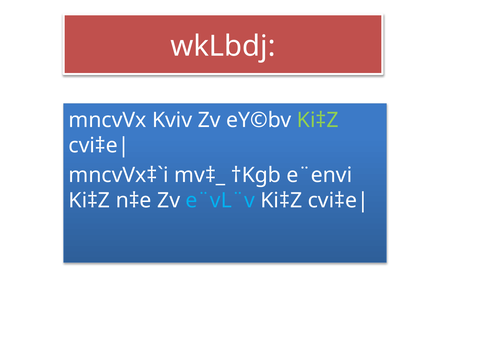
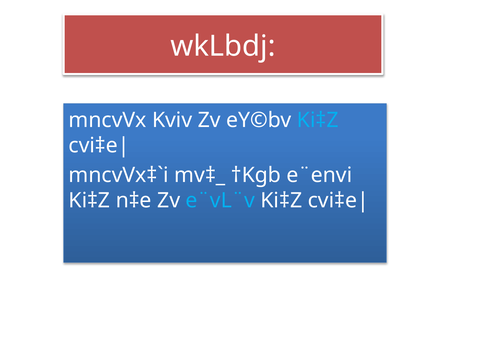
Ki‡Z colour: light green -> light blue (318, 120)
